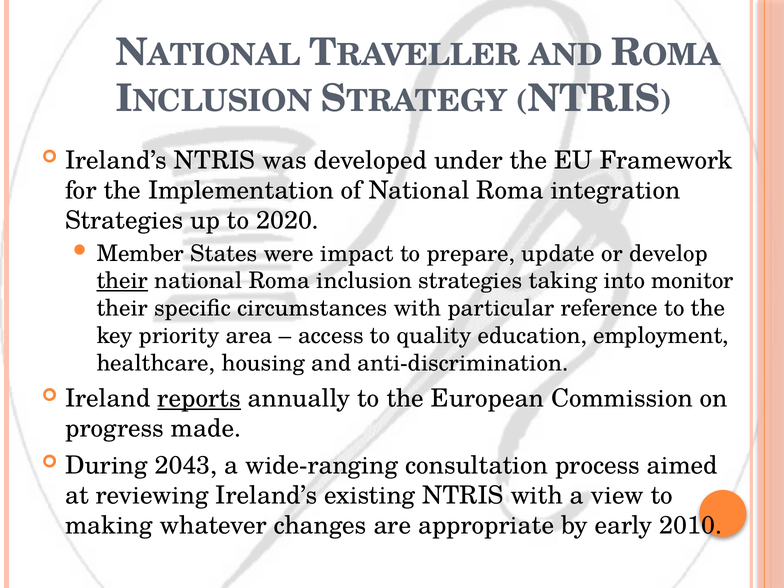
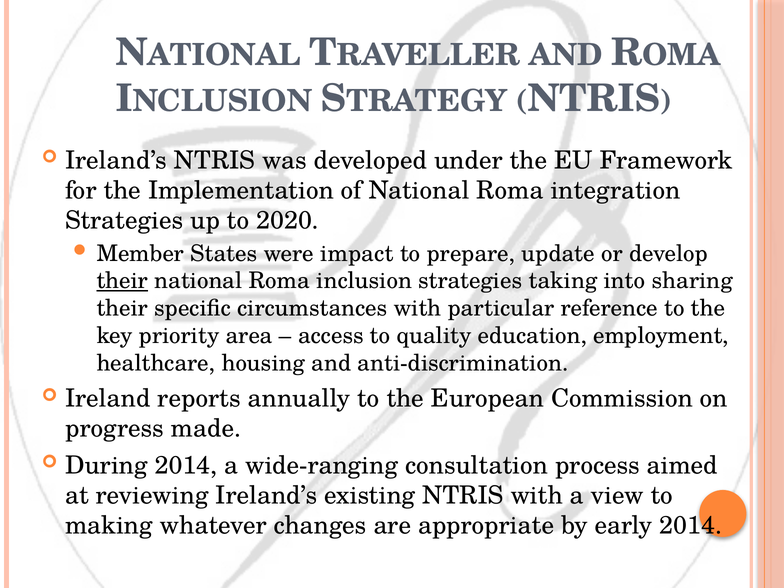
monitor: monitor -> sharing (692, 281)
reports underline: present -> none (199, 399)
During 2043: 2043 -> 2014 (186, 465)
early 2010: 2010 -> 2014 (691, 525)
